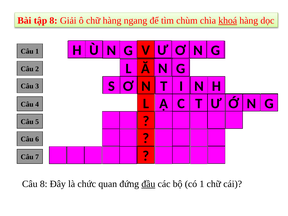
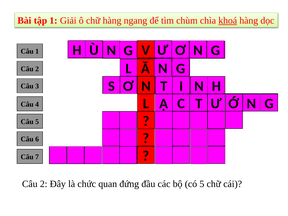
tập 8: 8 -> 1 (54, 21)
8: 8 -> 2 (44, 184)
đầu underline: present -> none (148, 184)
có 1: 1 -> 5 (202, 184)
